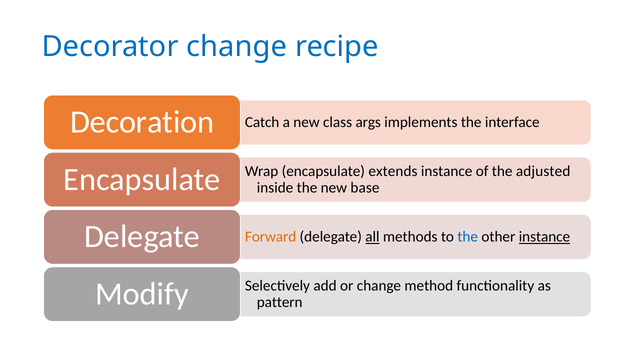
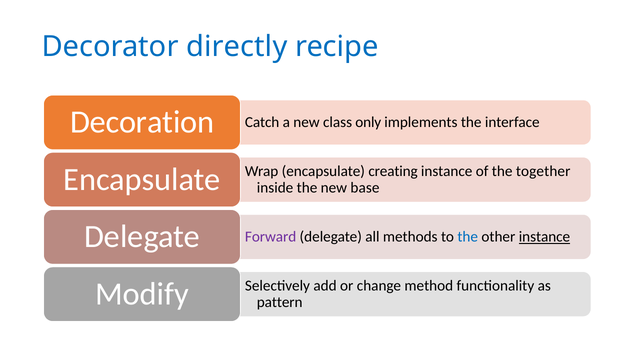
Decorator change: change -> directly (237, 46)
args: args -> only (368, 122)
extends: extends -> creating (393, 171)
adjusted: adjusted -> together (543, 171)
Forward colour: orange -> purple (271, 237)
all underline: present -> none (372, 237)
